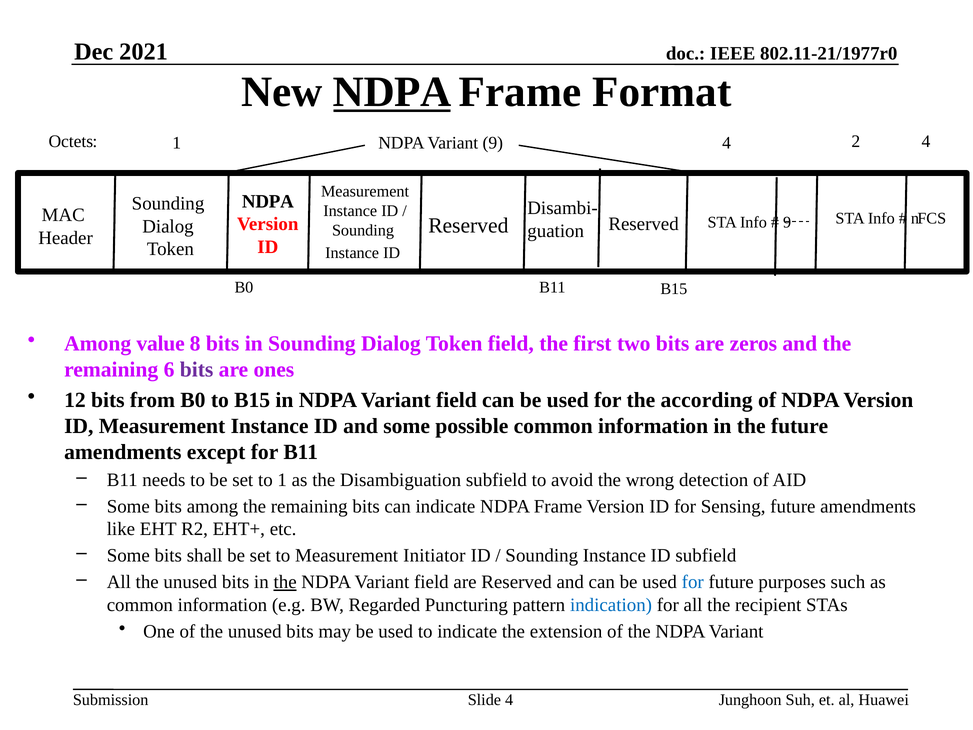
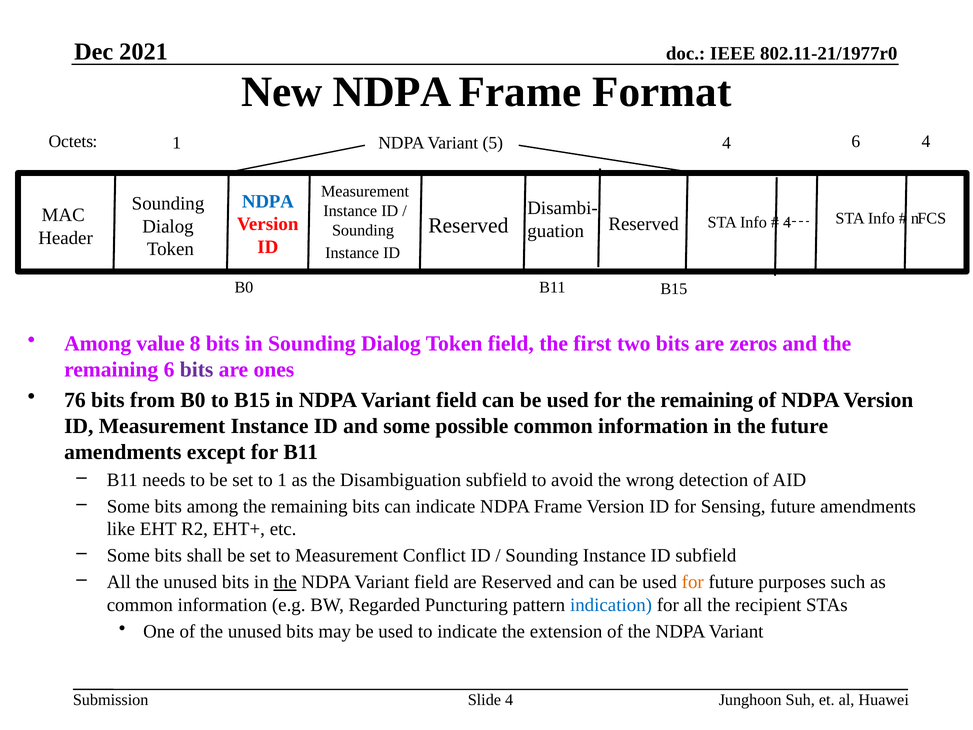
NDPA underline: present -> none (392, 92)
Variant 9: 9 -> 5 (493, 143)
4 2: 2 -> 6 (856, 142)
NDPA colour: black -> blue (268, 201)
9: 9 -> 4 (787, 222)
12: 12 -> 76 (75, 400)
for the according: according -> remaining (707, 400)
Initiator: Initiator -> Conflict (434, 555)
for colour: blue -> orange (693, 582)
